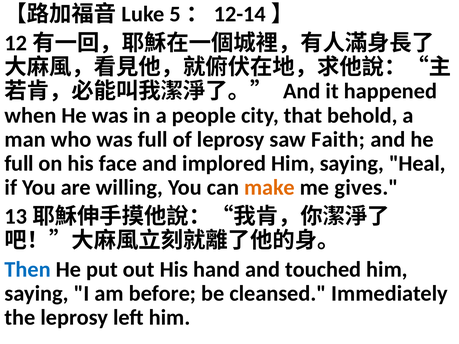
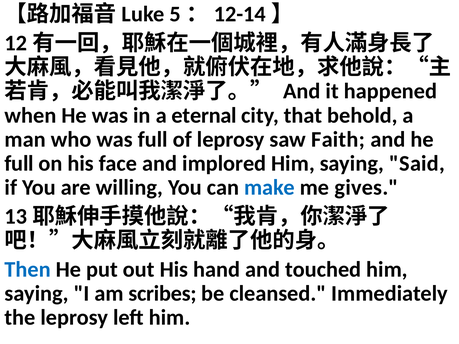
people: people -> eternal (204, 115)
Heal: Heal -> Said (417, 164)
make colour: orange -> blue (270, 188)
before: before -> scribes (163, 294)
